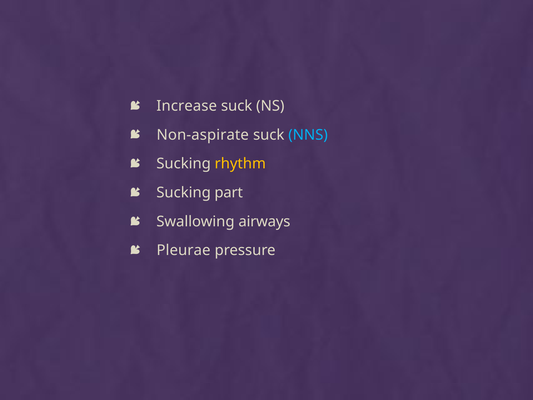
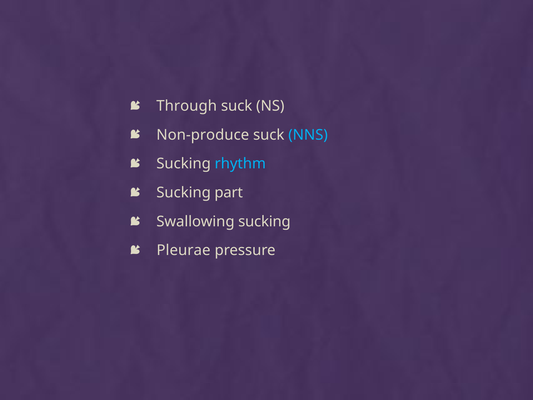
Increase: Increase -> Through (187, 106)
Non-aspirate: Non-aspirate -> Non-produce (203, 135)
rhythm colour: yellow -> light blue (240, 164)
Swallowing airways: airways -> sucking (264, 221)
